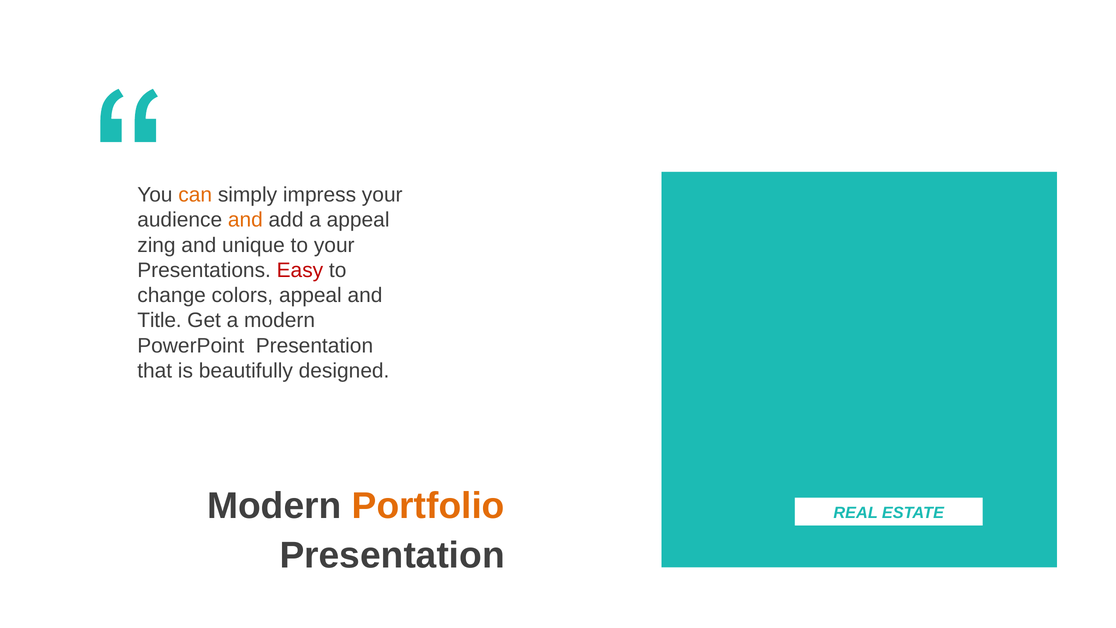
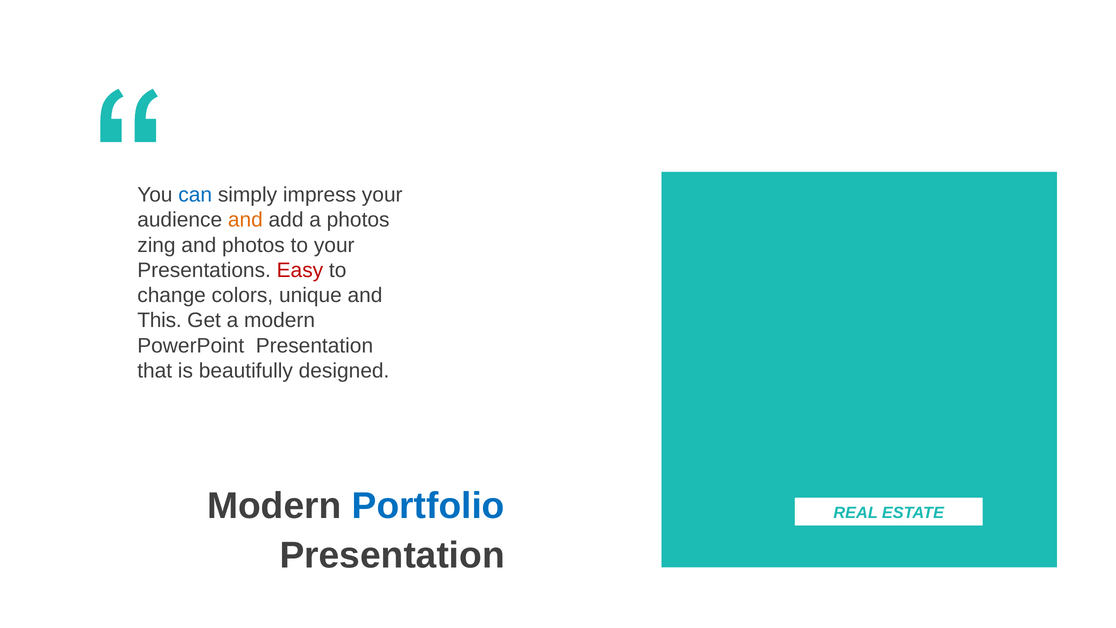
can colour: orange -> blue (195, 195)
a appeal: appeal -> photos (358, 220)
and unique: unique -> photos (253, 245)
colors appeal: appeal -> unique (310, 295)
Title: Title -> This (159, 320)
Portfolio colour: orange -> blue (428, 506)
